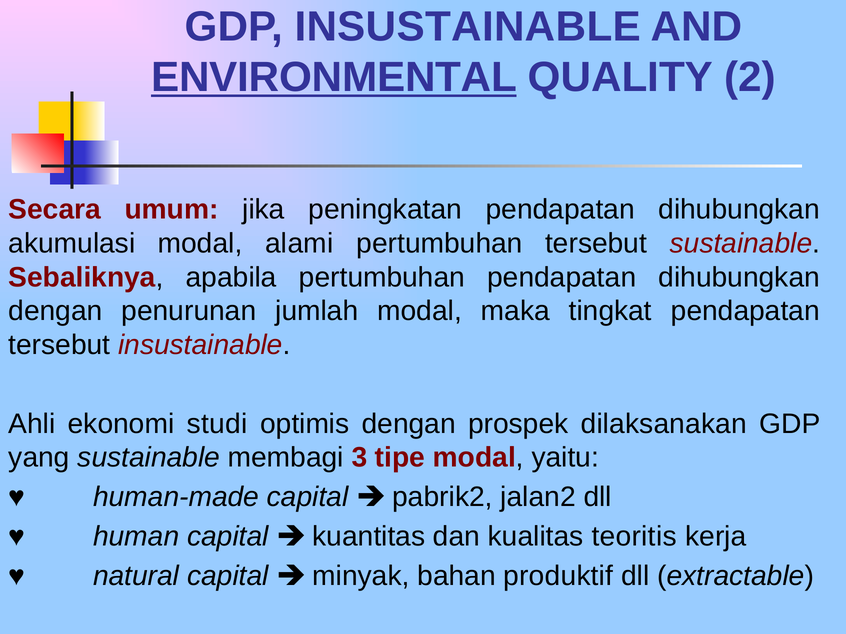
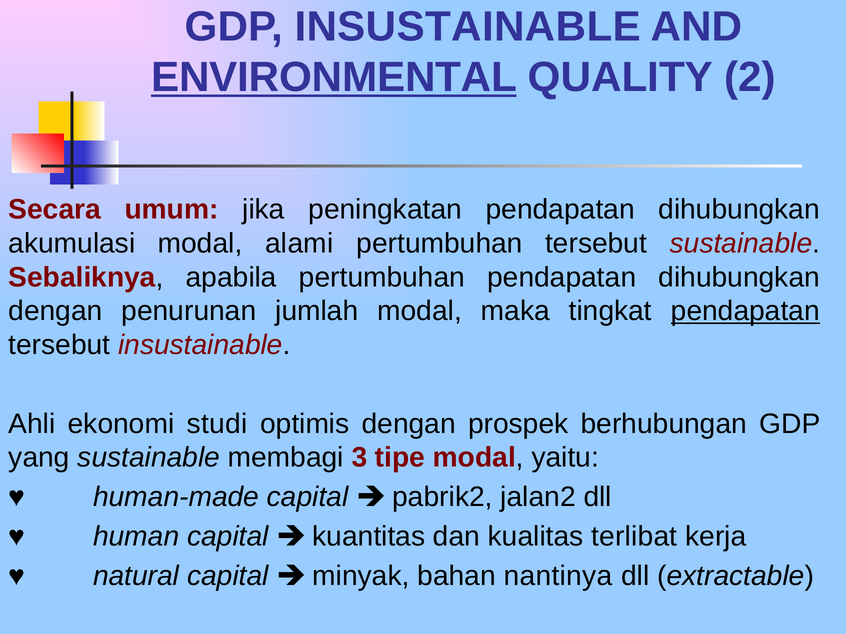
pendapatan underline: none -> present (745, 311)
dilaksanakan: dilaksanakan -> berhubungan (664, 424)
teoritis: teoritis -> terlibat (634, 537)
produktif: produktif -> nantinya (558, 576)
